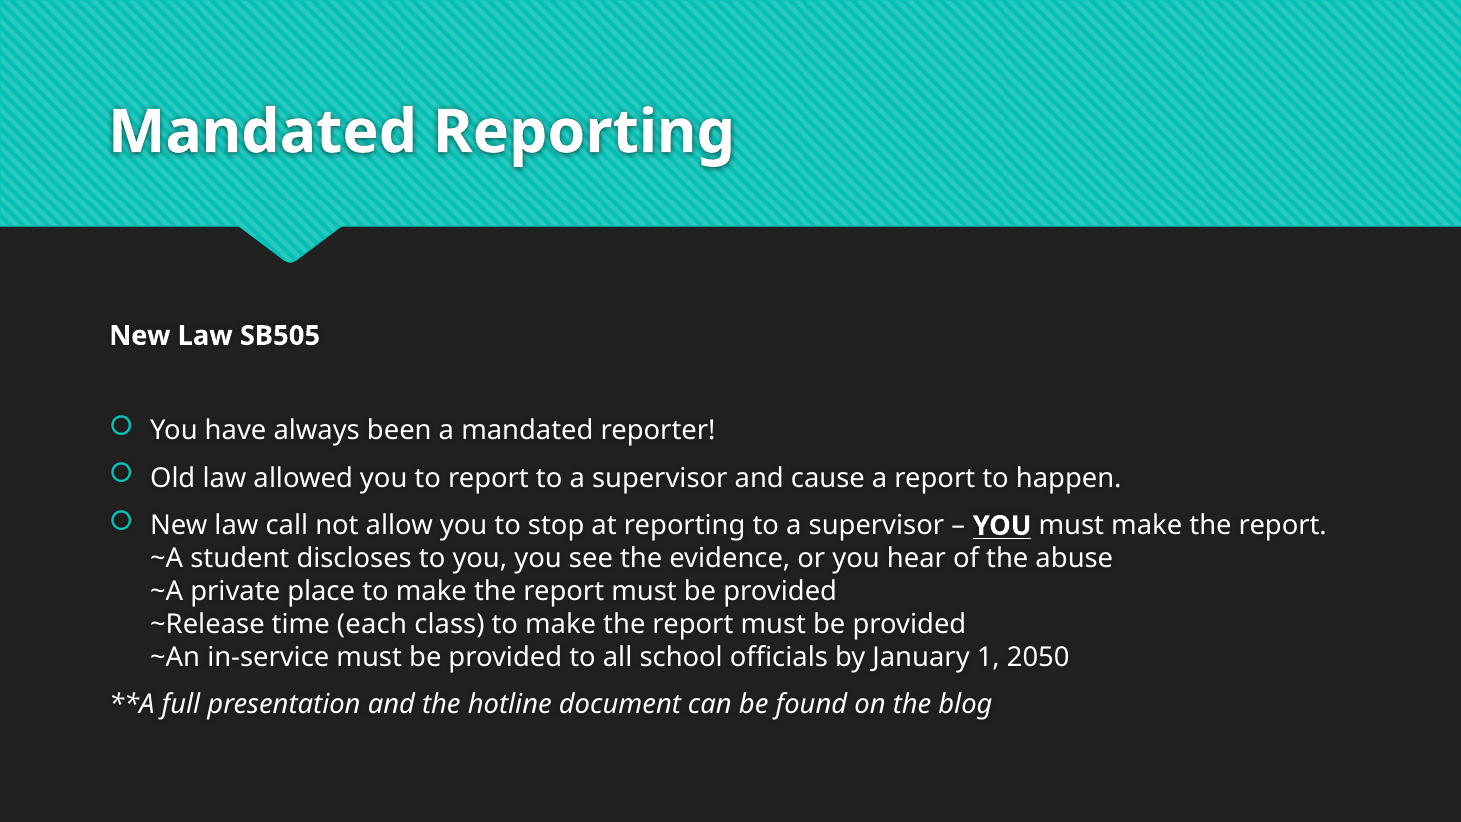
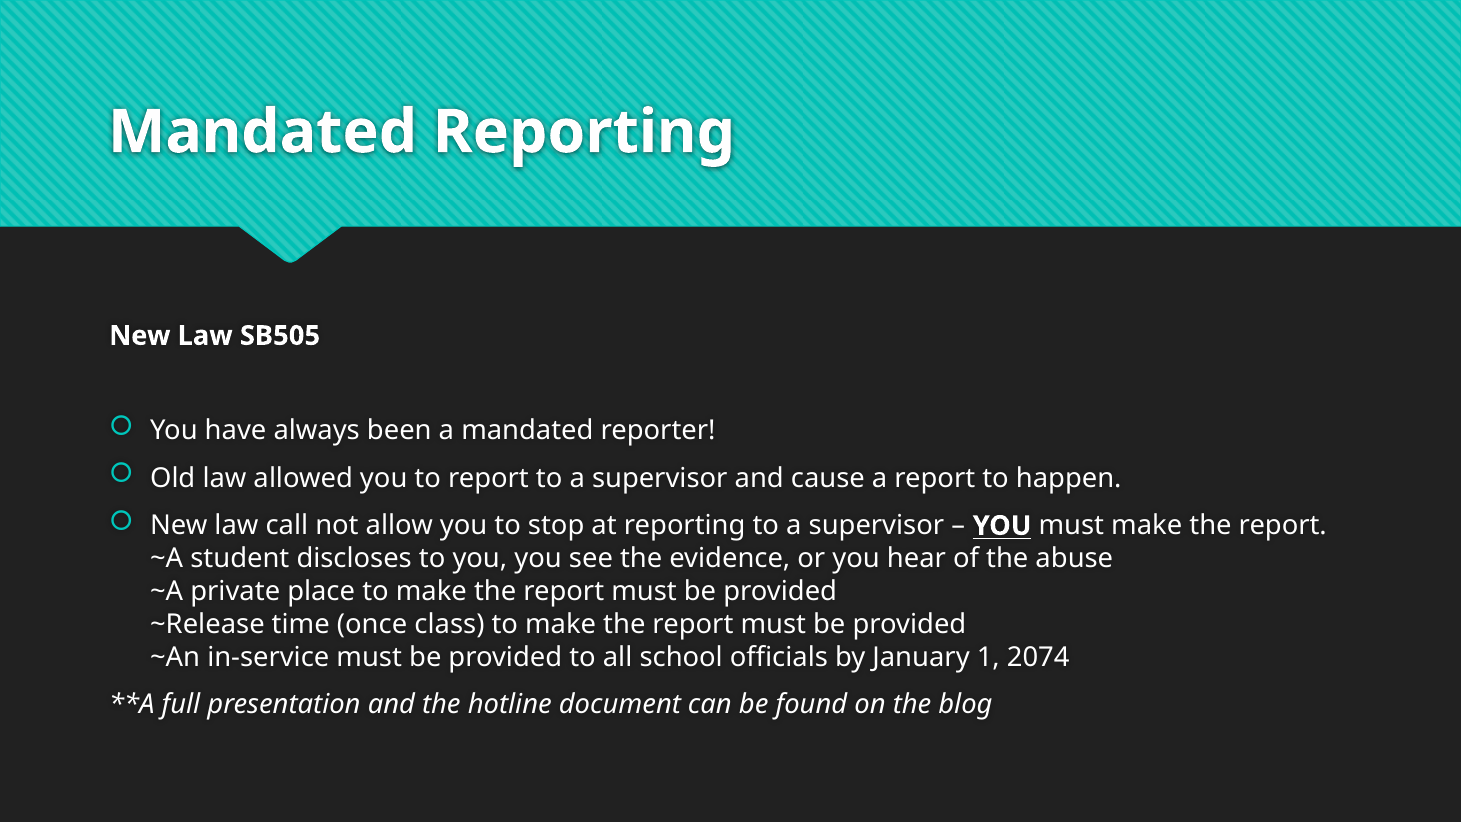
each: each -> once (372, 624)
2050: 2050 -> 2074 (1038, 657)
